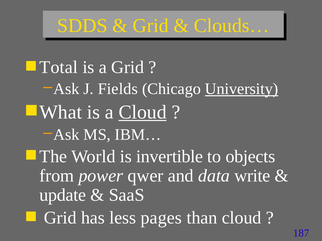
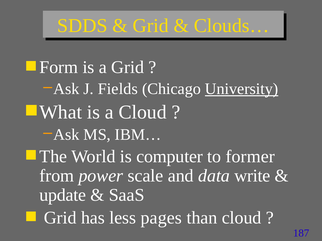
Total: Total -> Form (59, 67)
Cloud underline: present -> none (143, 112)
invertible: invertible -> computer (170, 157)
objects: objects -> former (250, 157)
qwer: qwer -> scale (146, 176)
